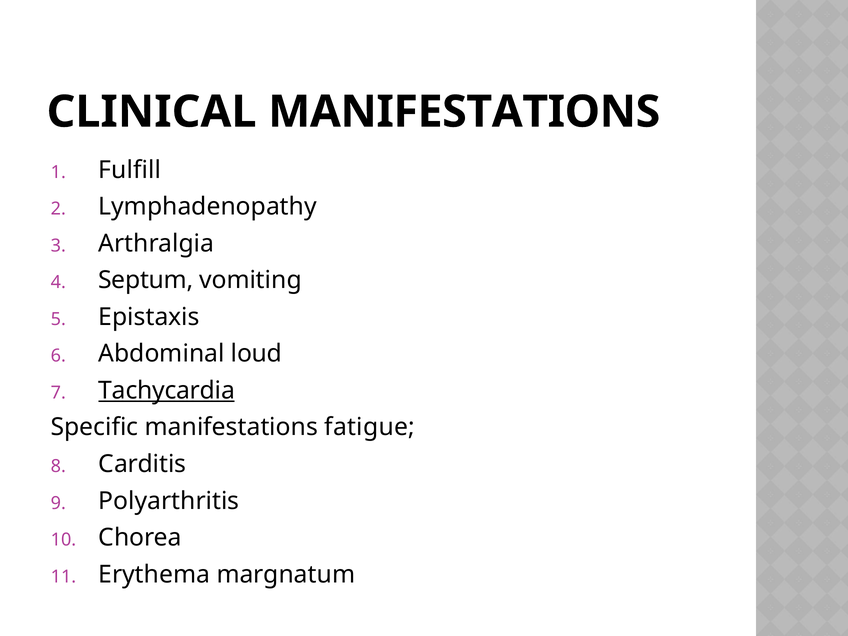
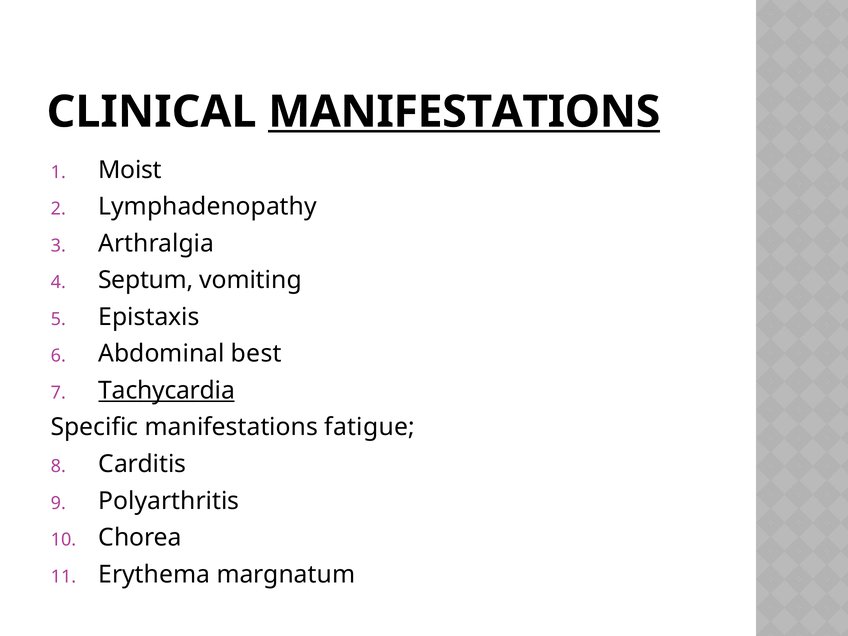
MANIFESTATIONS underline: none -> present (464, 112)
Fulfill: Fulfill -> Moist (130, 170)
loud: loud -> best (256, 354)
